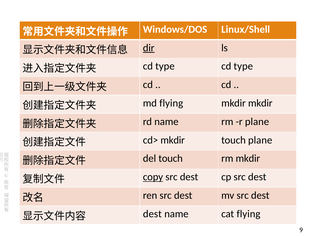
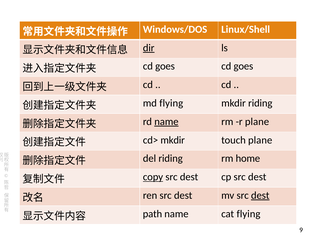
type: type -> goes (165, 66)
type: type -> goes (243, 66)
mkdir mkdir: mkdir -> riding (260, 103)
name underline: none -> present (166, 122)
del touch: touch -> riding (171, 158)
rm mkdir: mkdir -> home (248, 158)
dest underline: none -> present (260, 195)
dest: dest -> path (152, 214)
